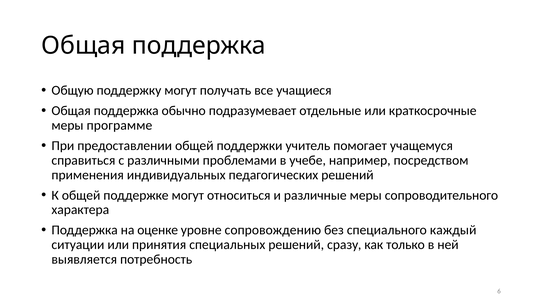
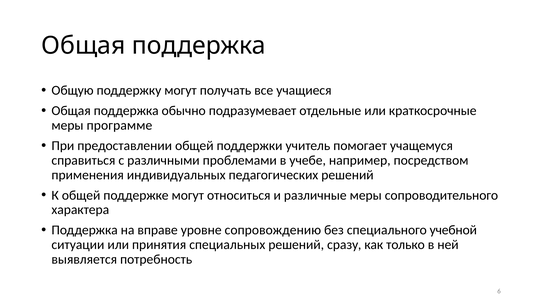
оценке: оценке -> вправе (158, 230)
каждый: каждый -> учебной (453, 230)
